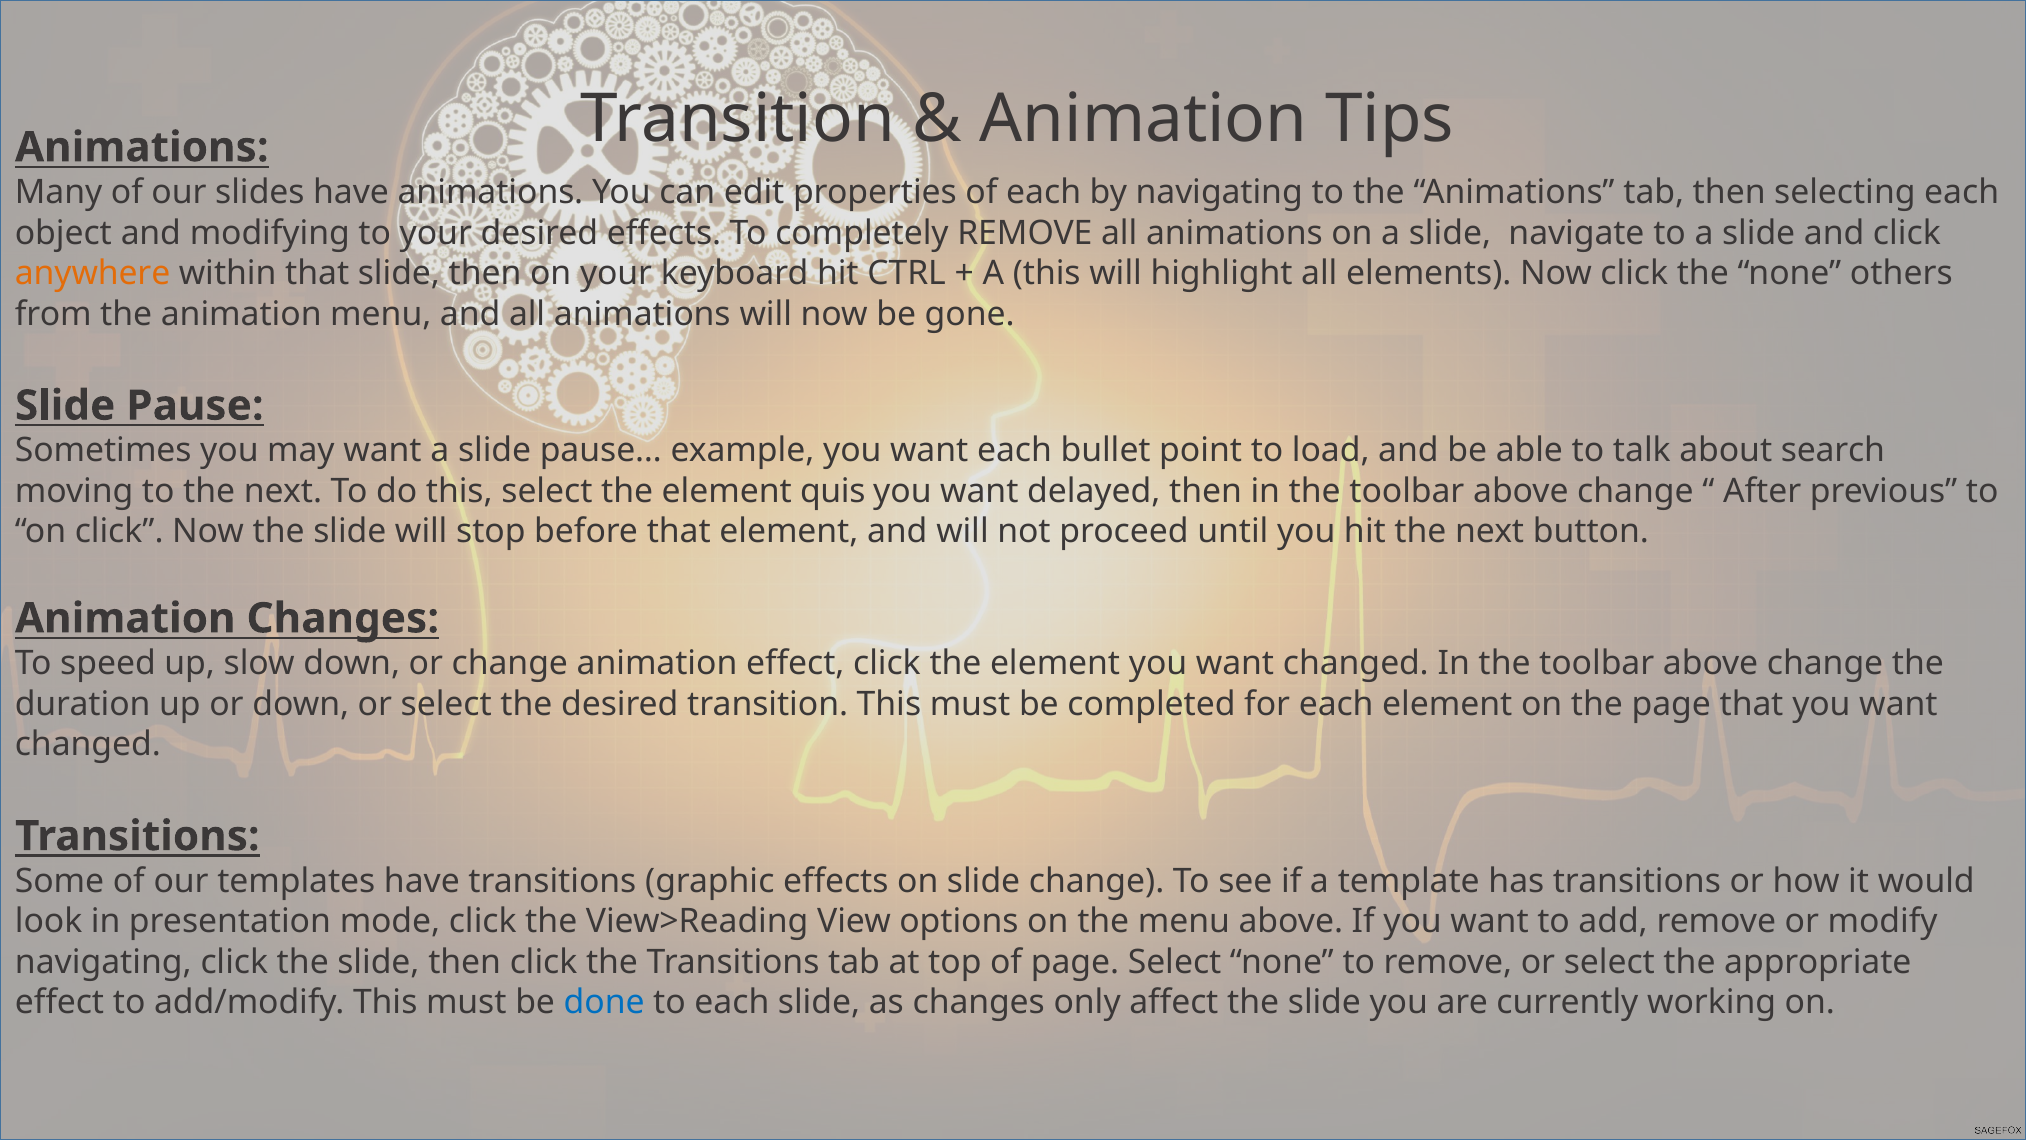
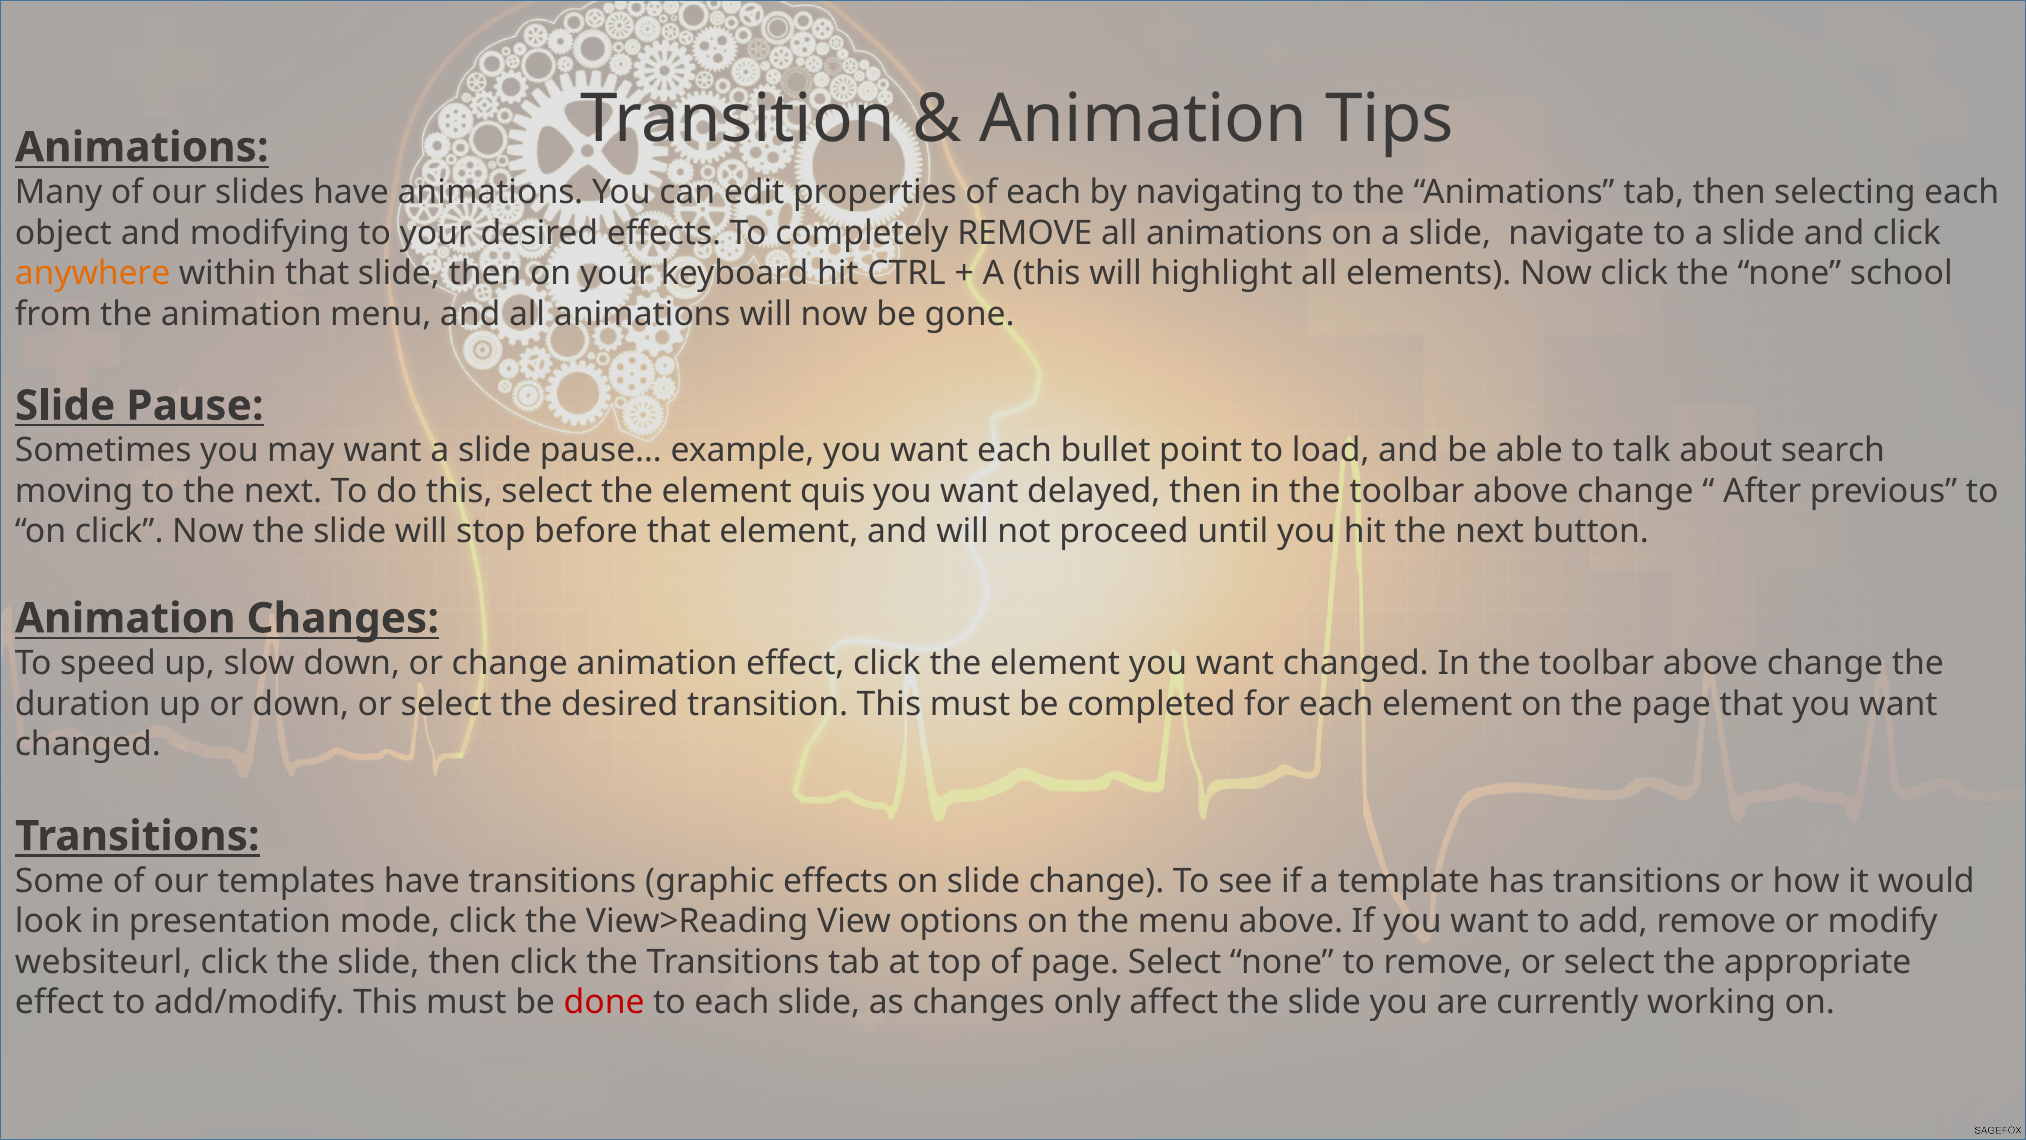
others: others -> school (1901, 273)
navigating: navigating -> websiteurl (103, 962)
done colour: blue -> red (604, 1002)
